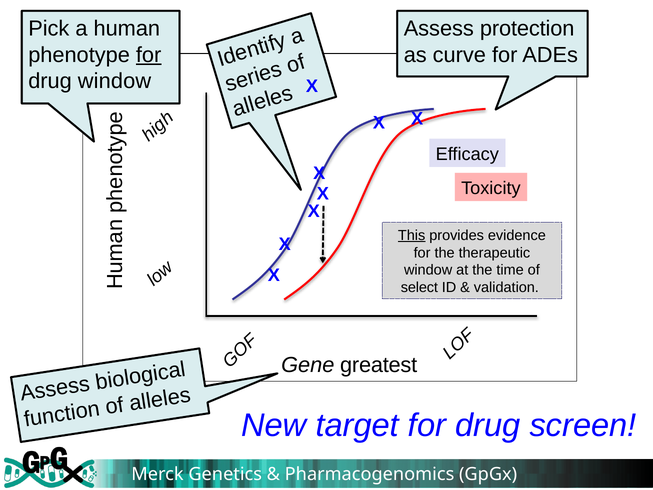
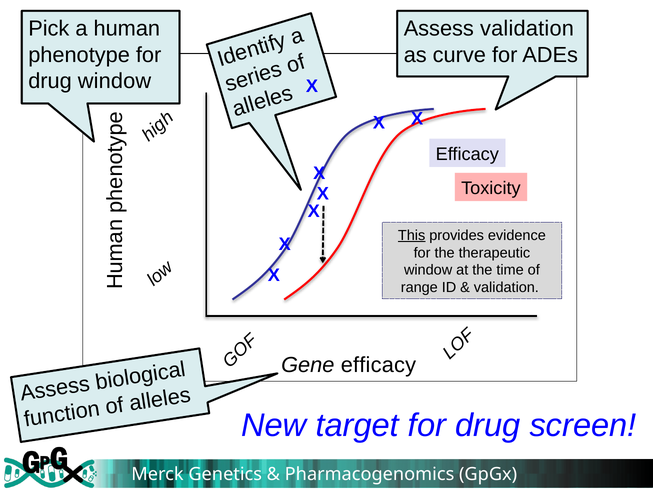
Assess protection: protection -> validation (527, 29)
for underline: present -> none (149, 55)
select: select -> range (419, 287)
Gene greatest: greatest -> efficacy (378, 365)
